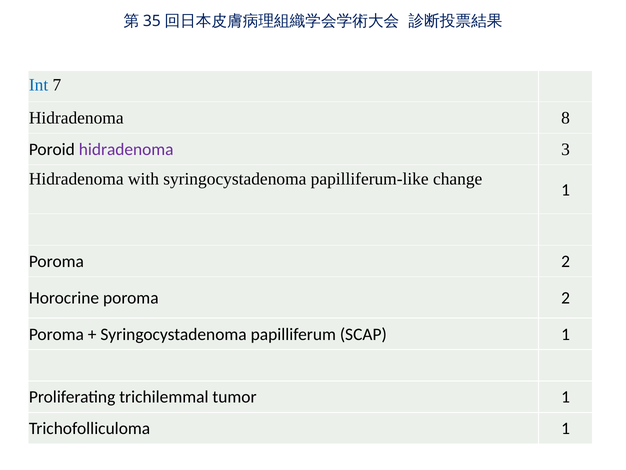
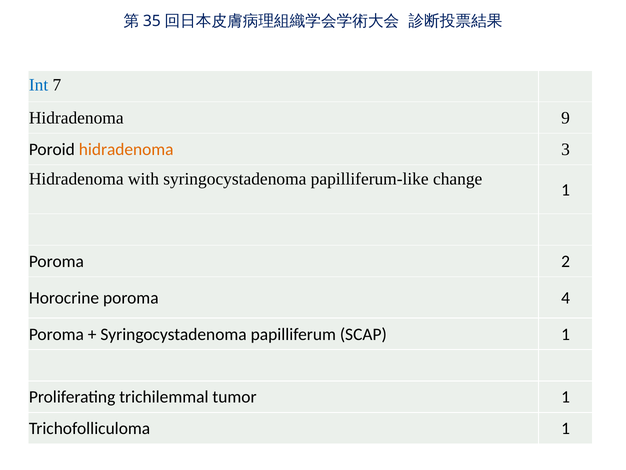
8: 8 -> 9 (566, 118)
hidradenoma colour: purple -> orange (126, 149)
Horocrine poroma 2: 2 -> 4 (566, 298)
